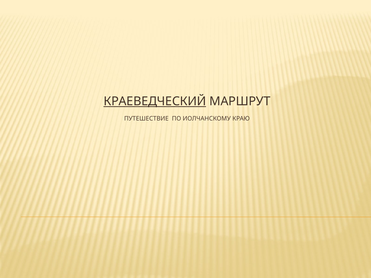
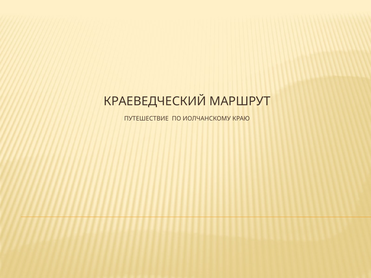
КРАЕВЕДЧЕСКИЙ underline: present -> none (155, 102)
